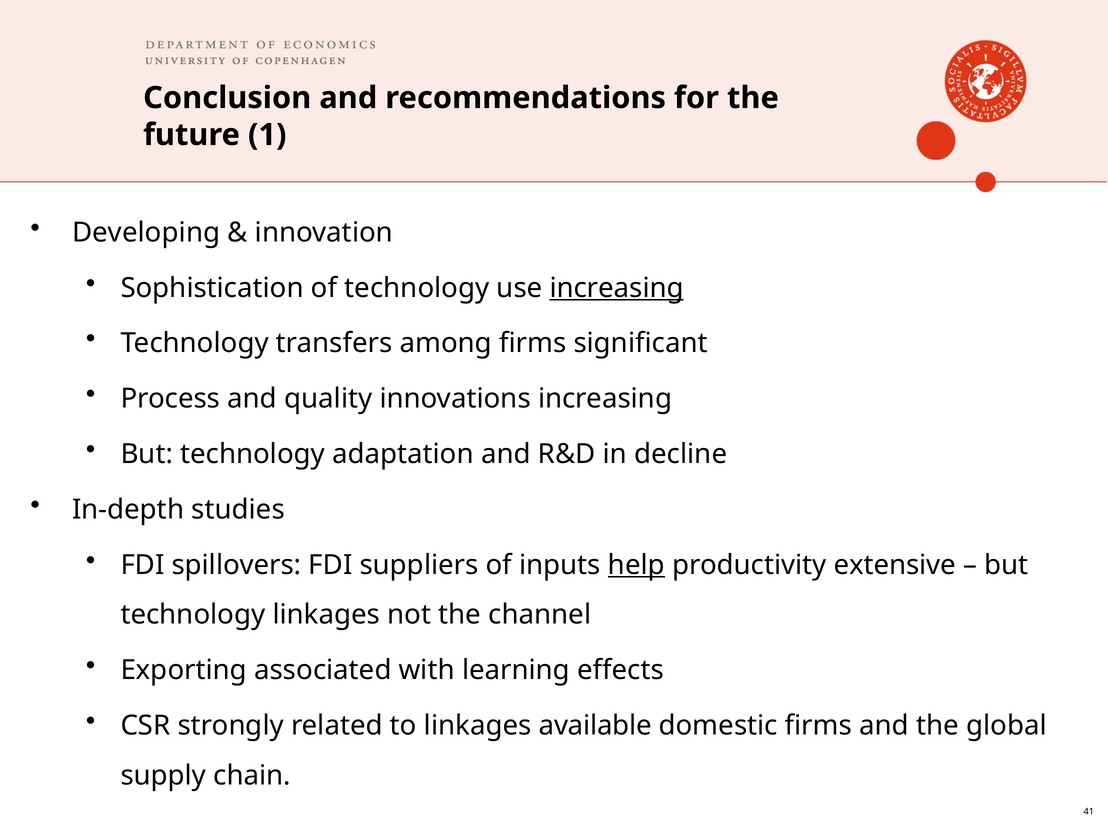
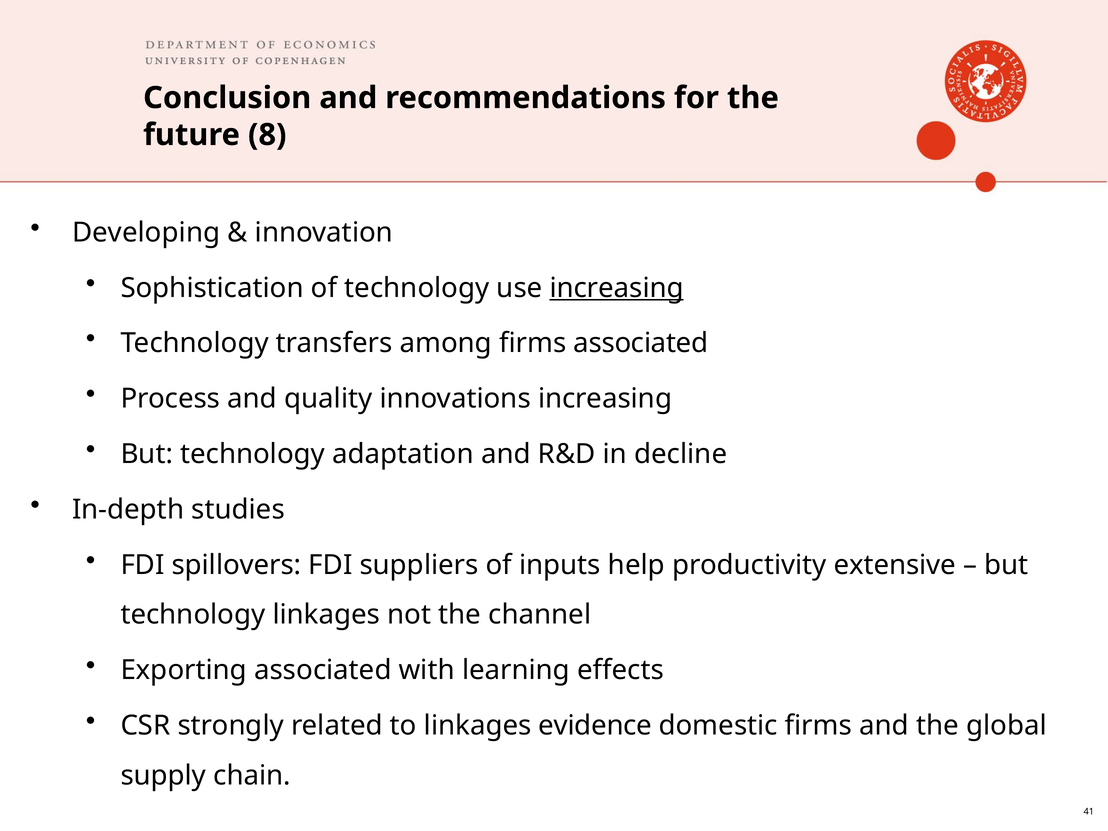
1: 1 -> 8 (267, 135)
firms significant: significant -> associated (641, 343)
help underline: present -> none (636, 565)
available: available -> evidence (595, 726)
